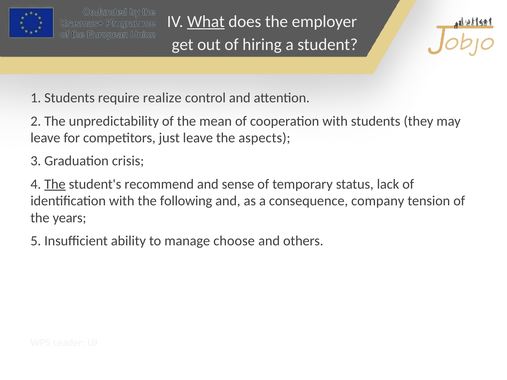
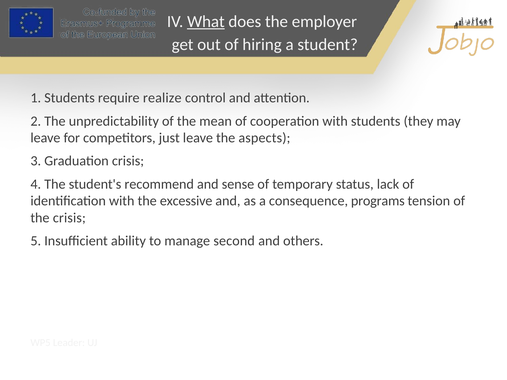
The underline: present -> none (55, 184)
following: following -> excessive (186, 201)
company: company -> programs (378, 201)
the years: years -> crisis (69, 218)
choose: choose -> second (234, 241)
